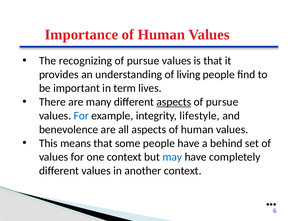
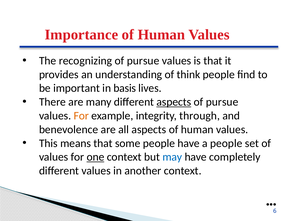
living: living -> think (189, 74)
term: term -> basis (125, 88)
For colour: blue -> orange (81, 115)
lifestyle: lifestyle -> through (200, 115)
a behind: behind -> people (226, 143)
one underline: none -> present (95, 157)
